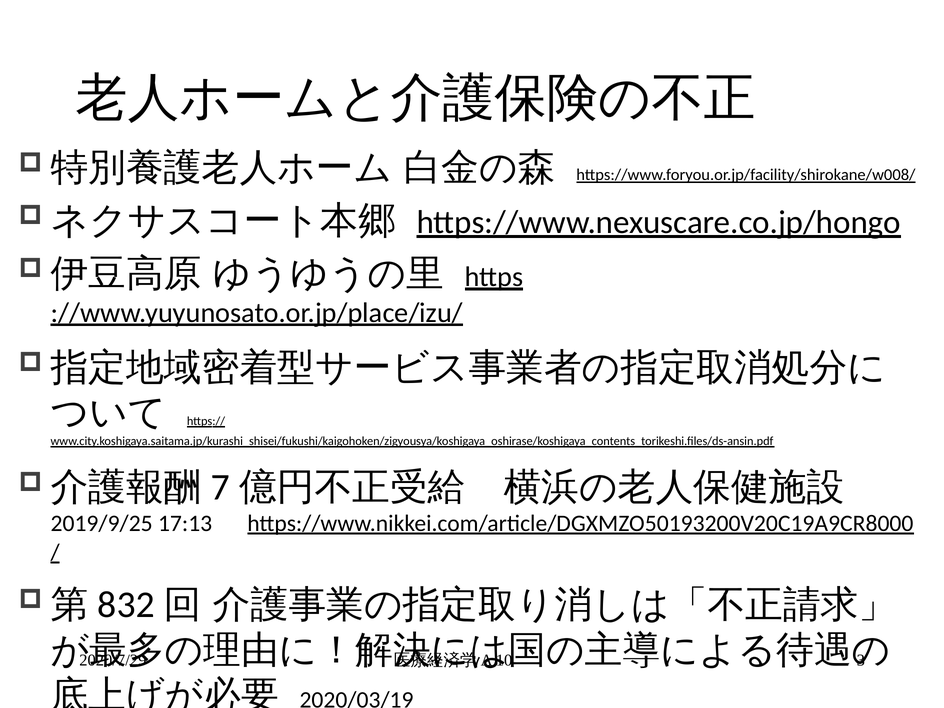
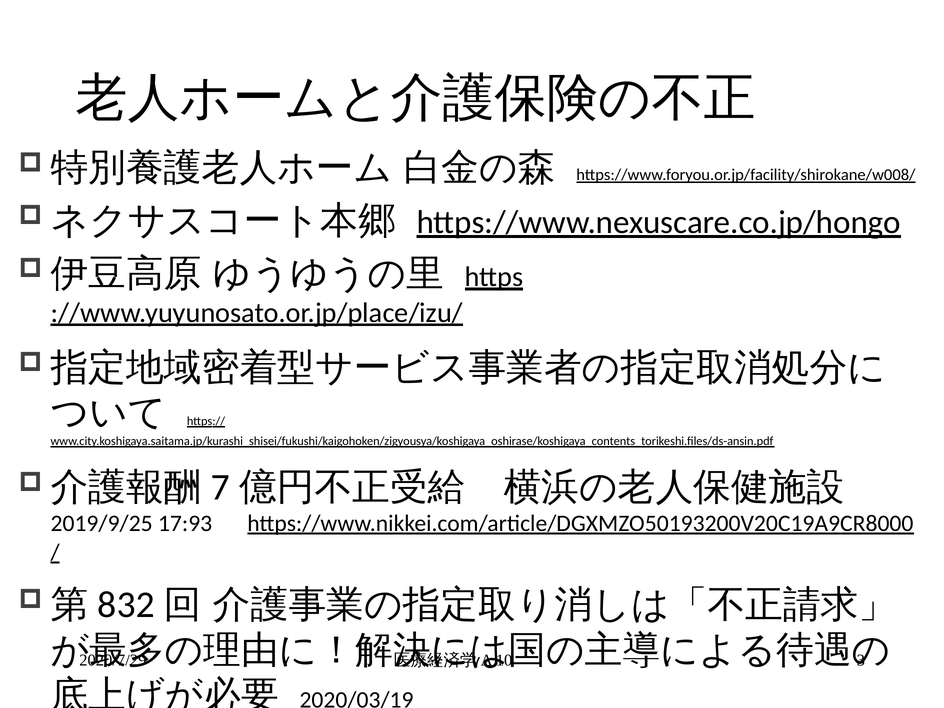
17:13: 17:13 -> 17:93 (185, 523)
